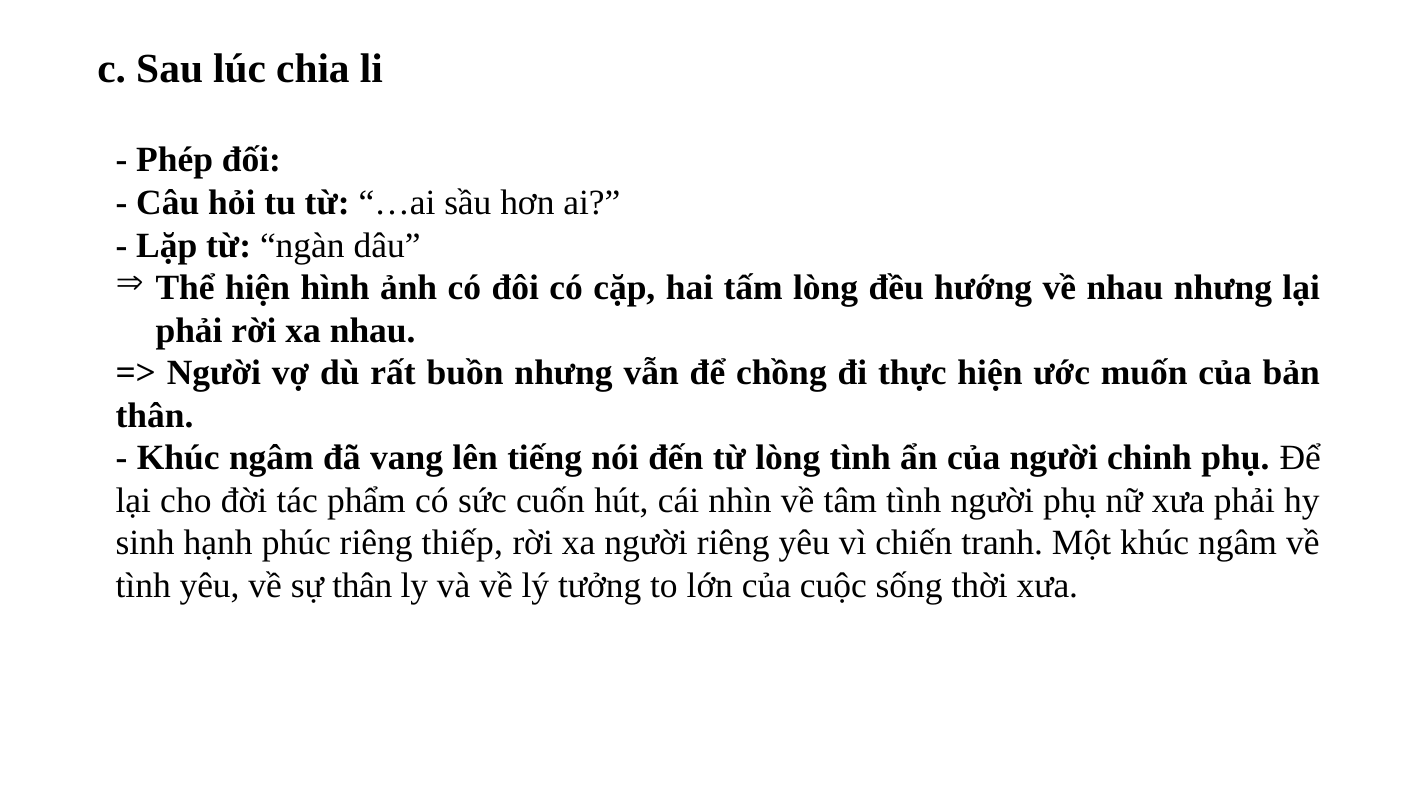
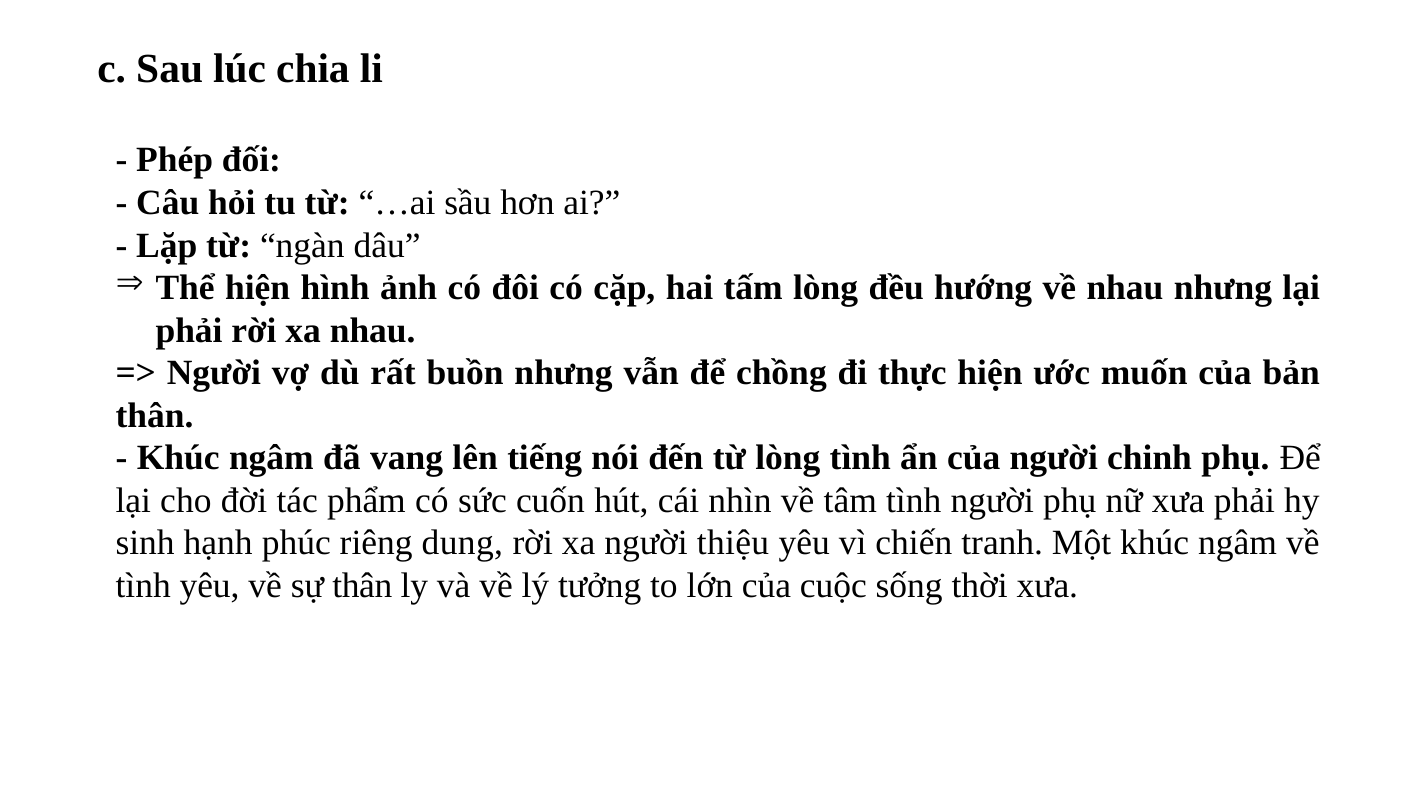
thiếp: thiếp -> dung (462, 543)
người riêng: riêng -> thiệu (733, 543)
